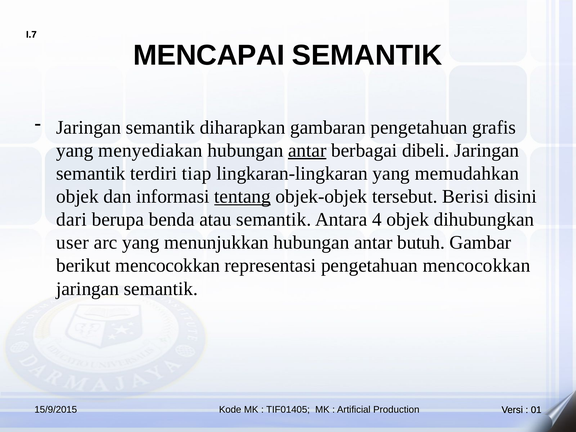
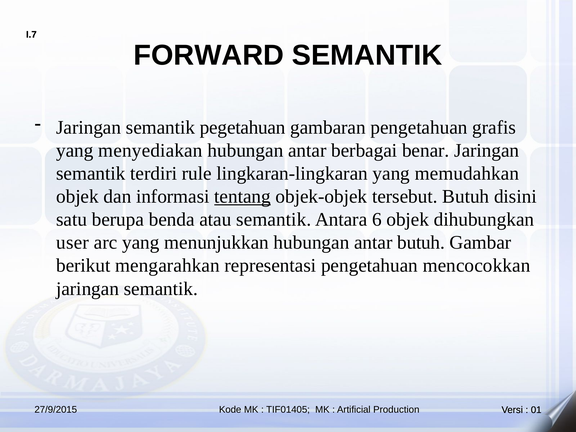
MENCAPAI: MENCAPAI -> FORWARD (209, 55)
diharapkan: diharapkan -> pegetahuan (243, 127)
antar underline: present -> none (307, 150)
dibeli: dibeli -> benar (426, 150)
tiap: tiap -> rule (197, 173)
tersebut Berisi: Berisi -> Butuh (466, 197)
dari: dari -> satu (72, 220)
4: 4 -> 6 (377, 220)
berikut mencocokkan: mencocokkan -> mengarahkan (168, 266)
15/9/2015: 15/9/2015 -> 27/9/2015 (56, 410)
